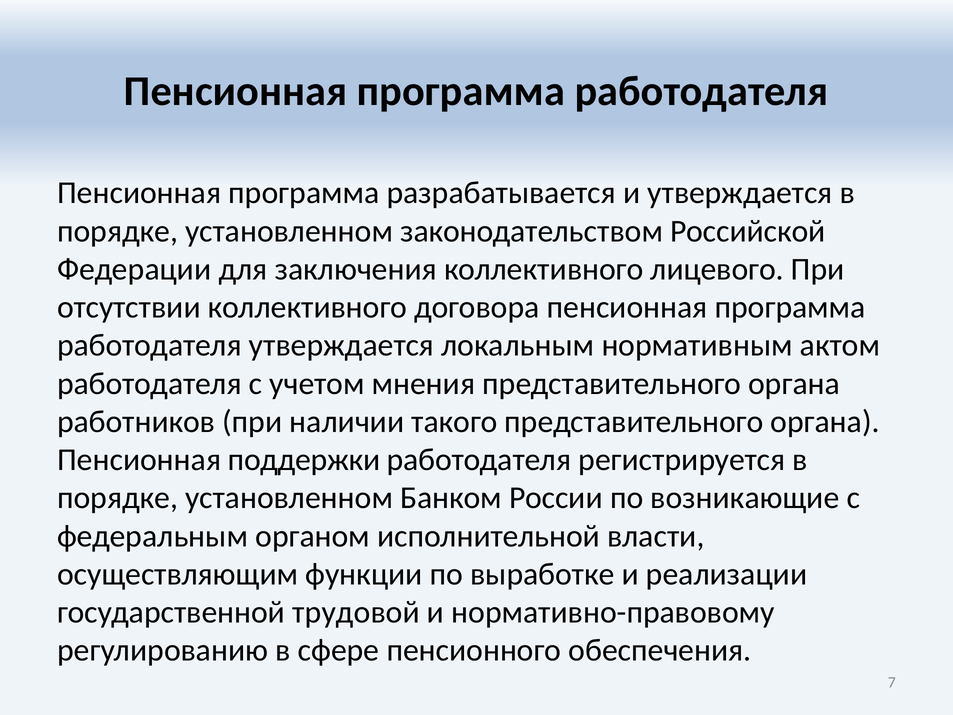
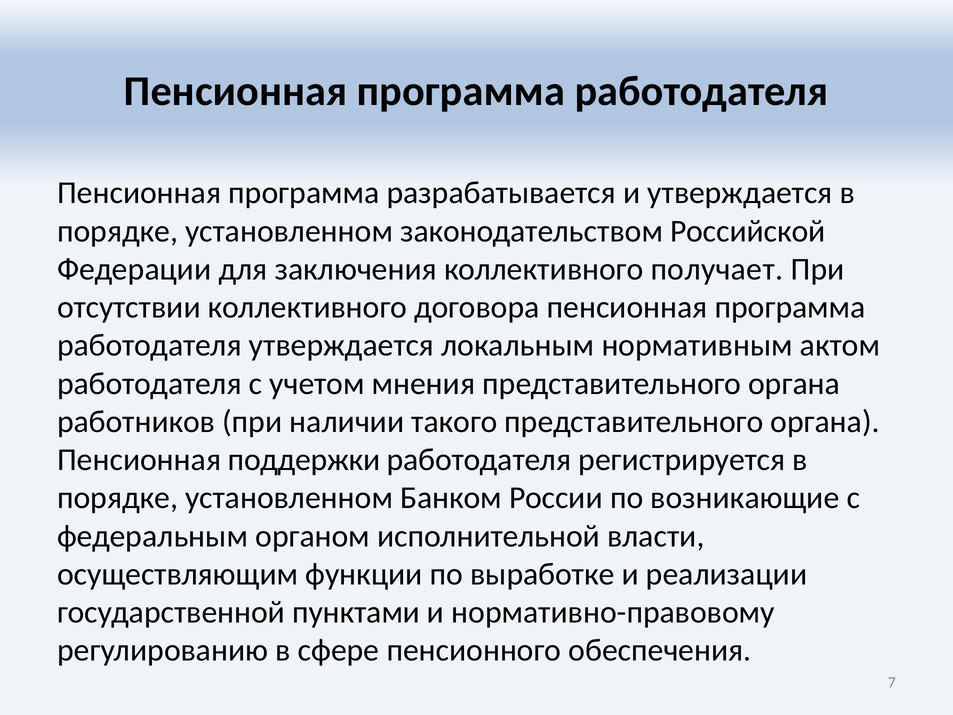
лицевого: лицевого -> получает (717, 269)
трудовой: трудовой -> пунктами (356, 612)
